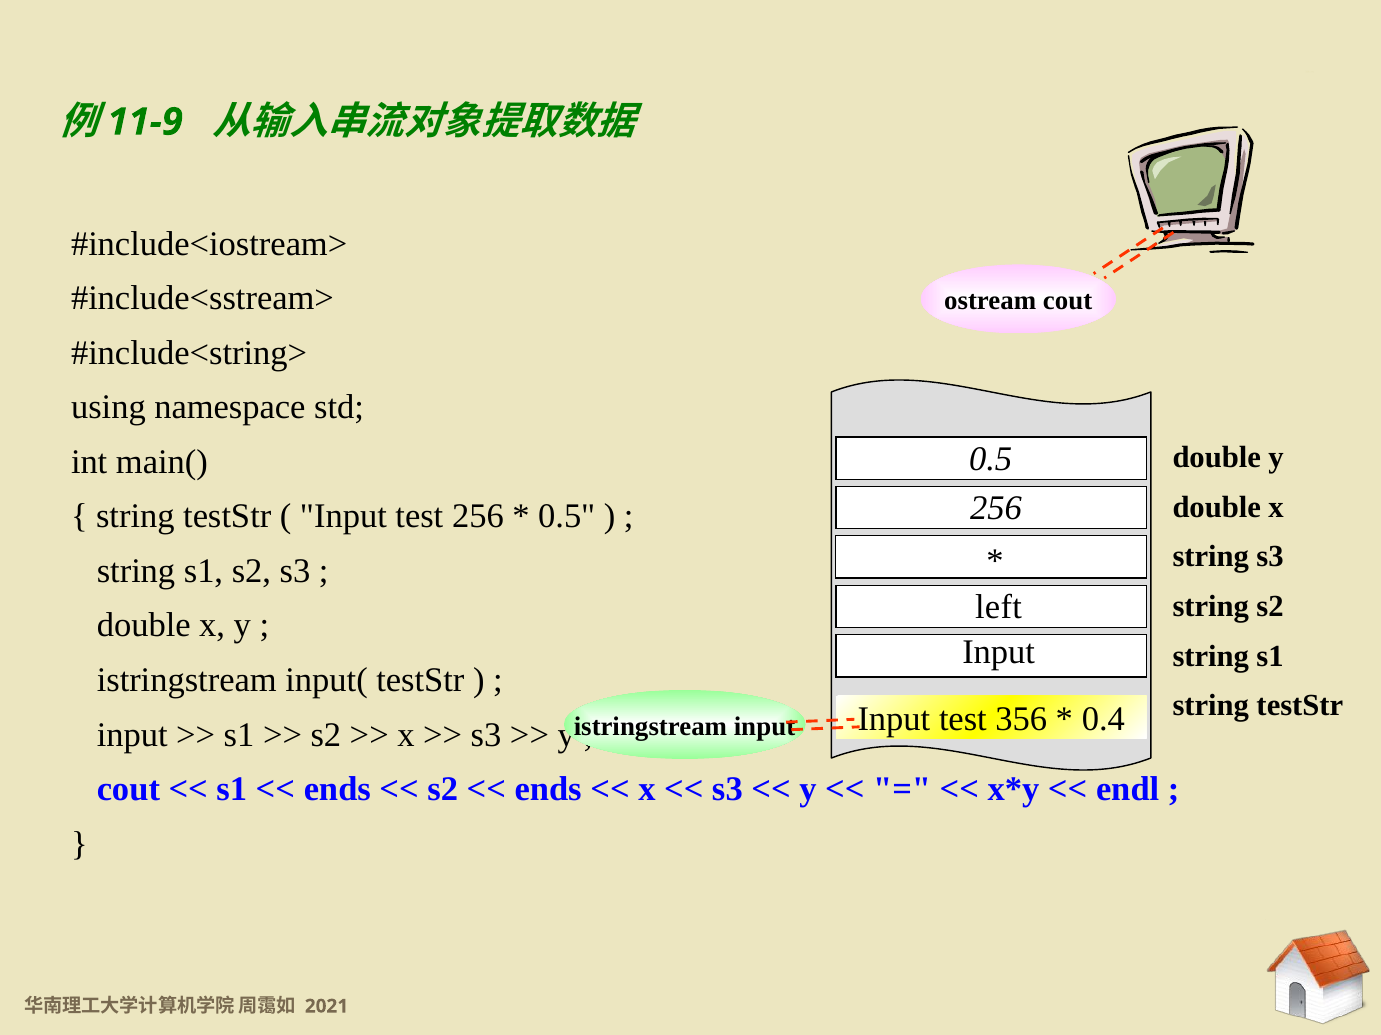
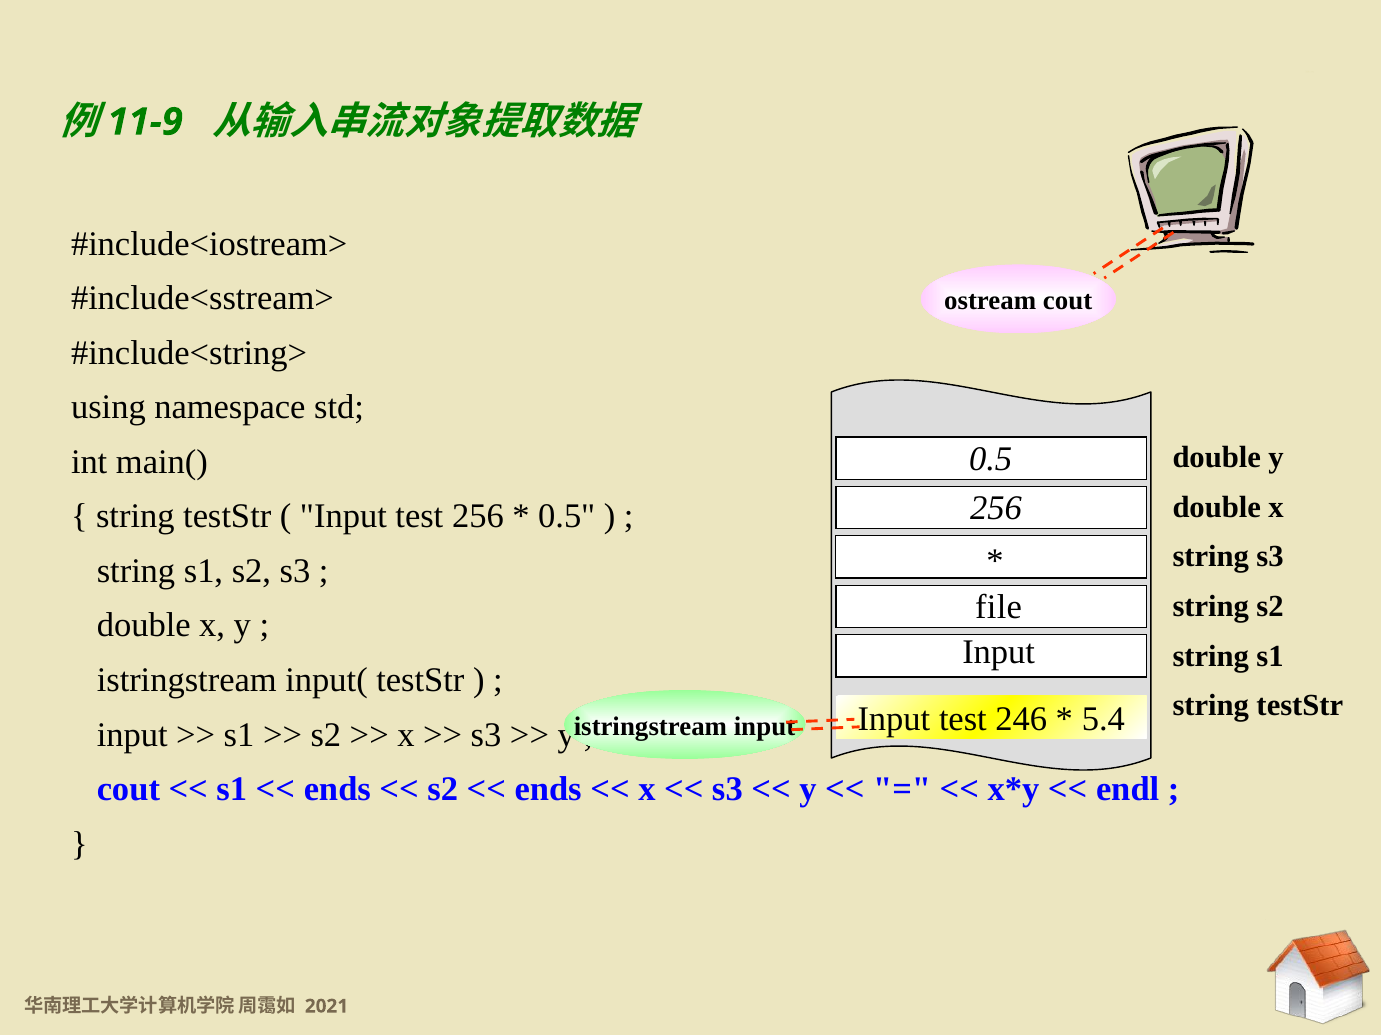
left: left -> file (999, 608)
356: 356 -> 246 (1021, 720)
0.4: 0.4 -> 5.4 (1103, 720)
